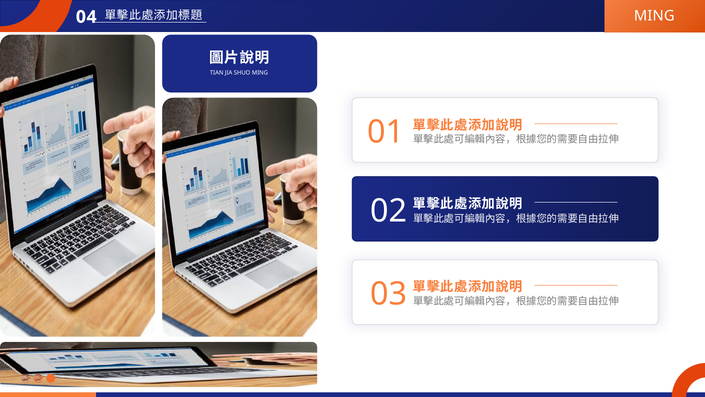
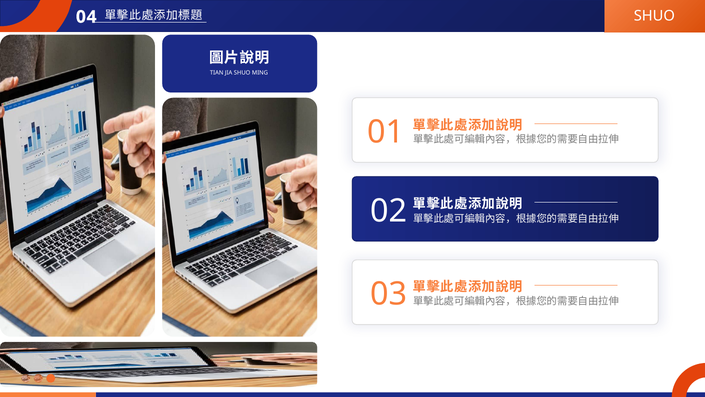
MING: MING -> SHUO (654, 16)
